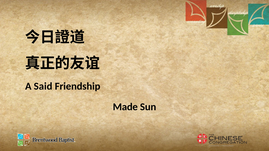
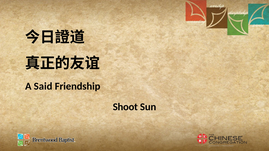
Made: Made -> Shoot (125, 107)
